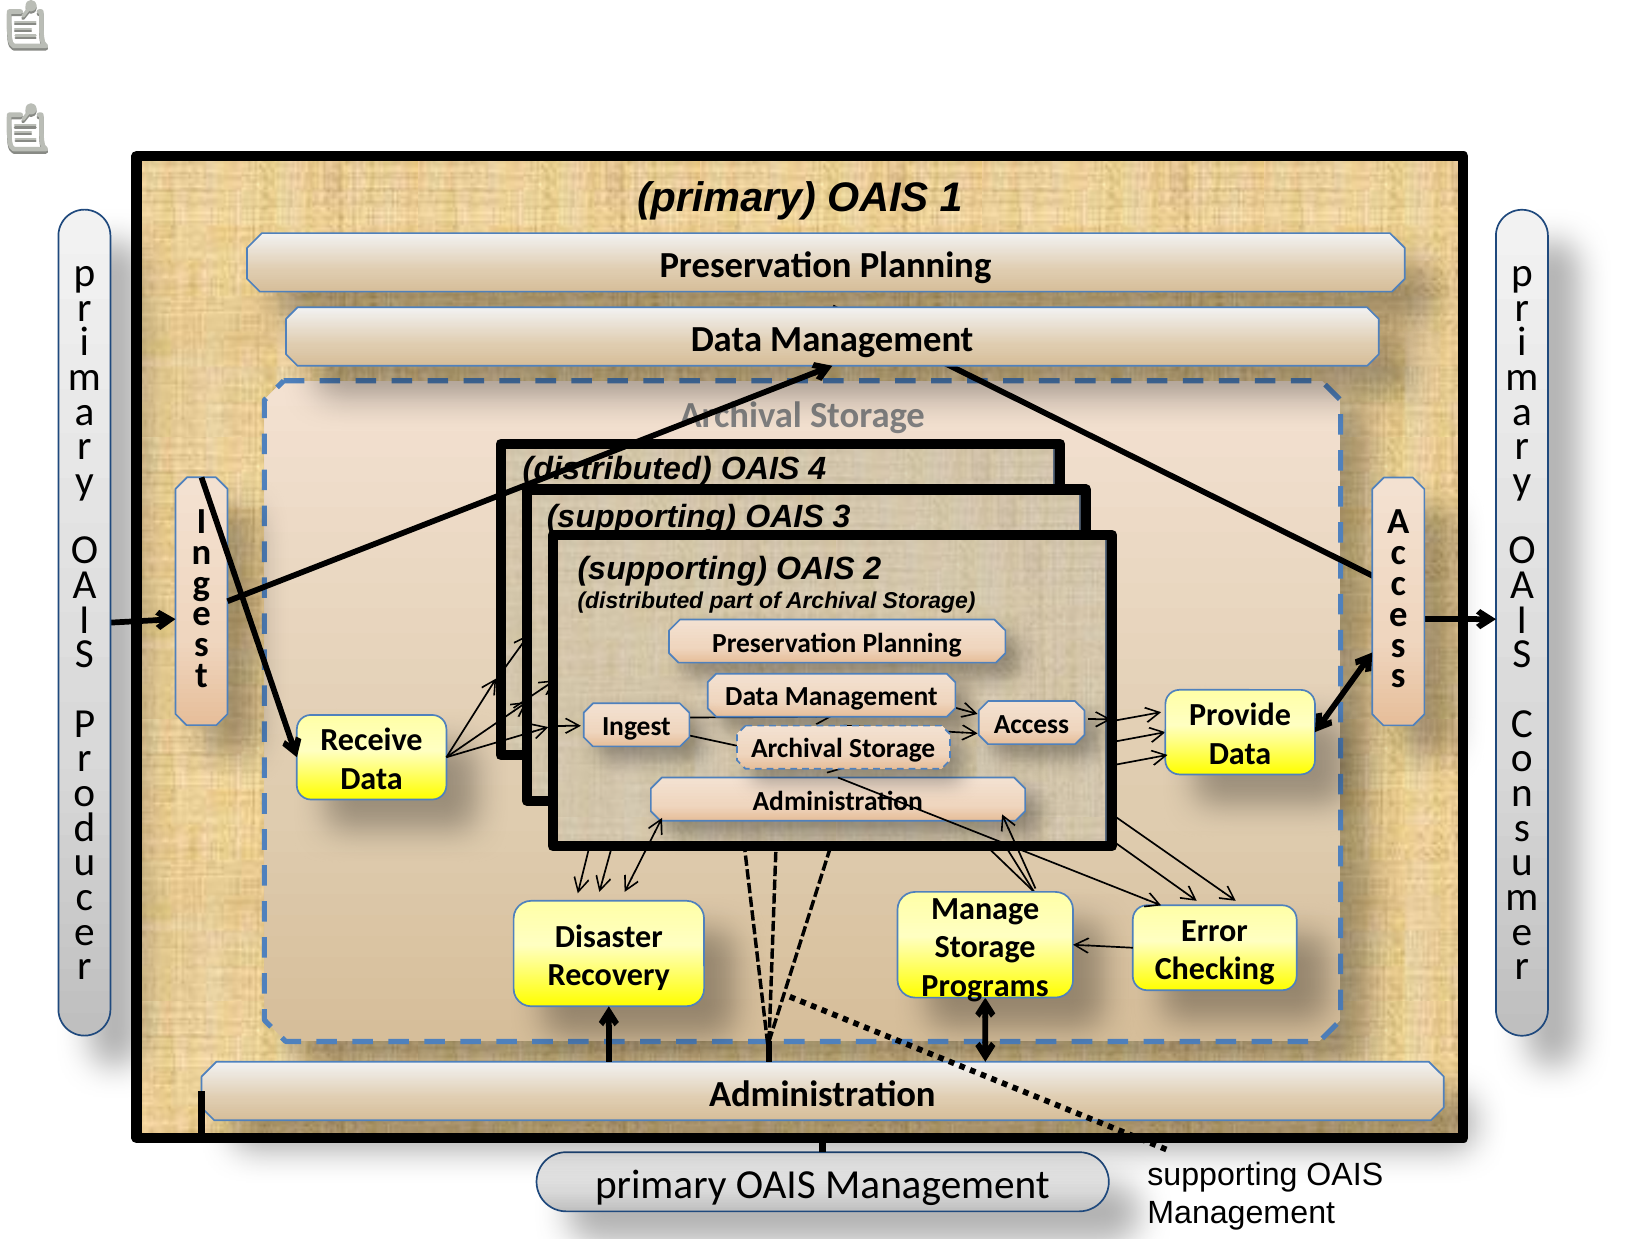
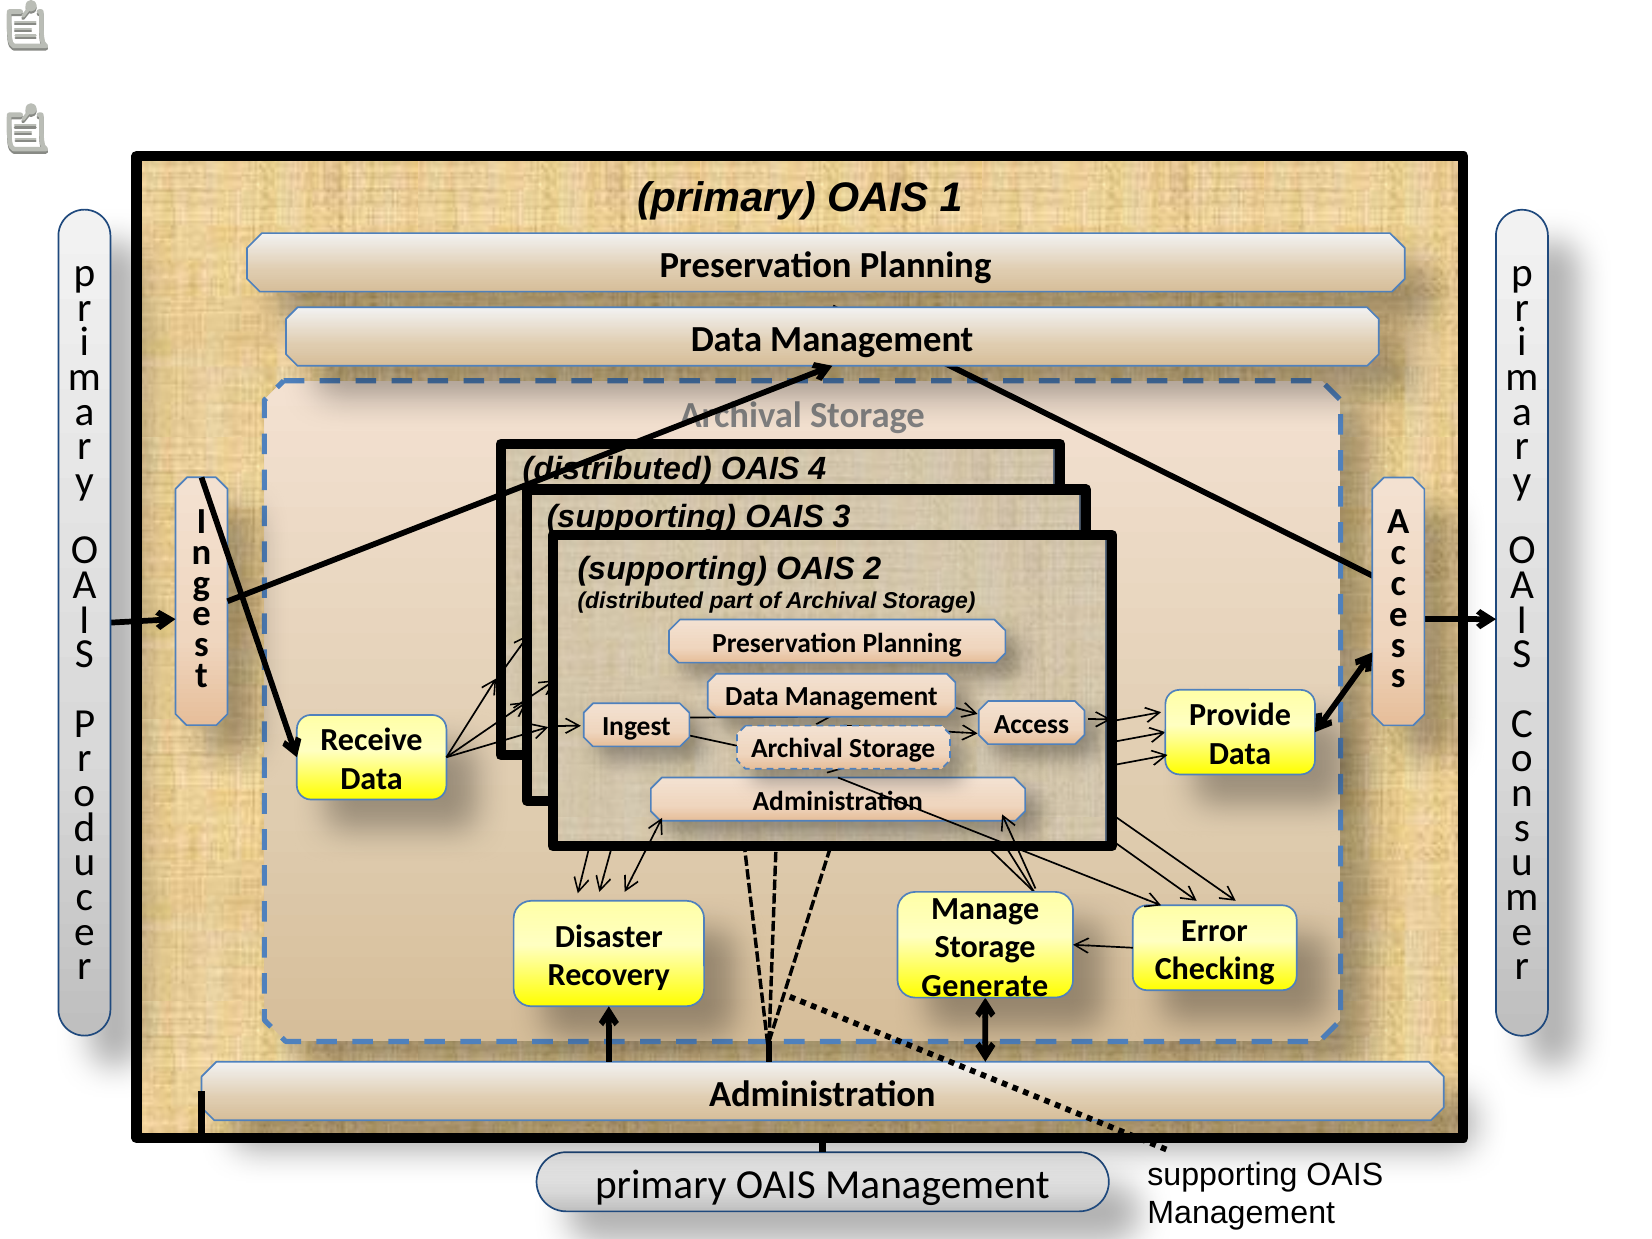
Programs: Programs -> Generate (985, 986)
